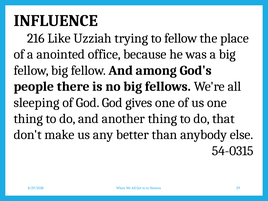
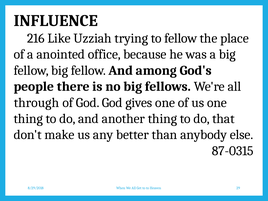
sleeping: sleeping -> through (37, 103)
54-0315: 54-0315 -> 87-0315 (233, 151)
